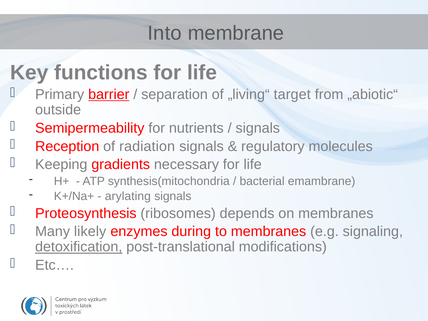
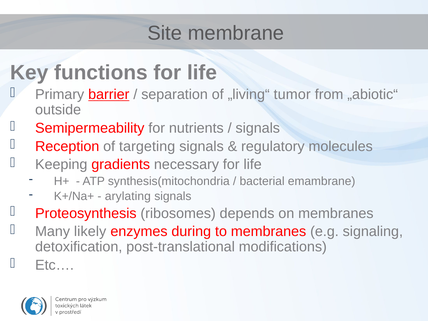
Into: Into -> Site (165, 33)
target: target -> tumor (292, 94)
radiation: radiation -> targeting (147, 146)
detoxification underline: present -> none (79, 247)
